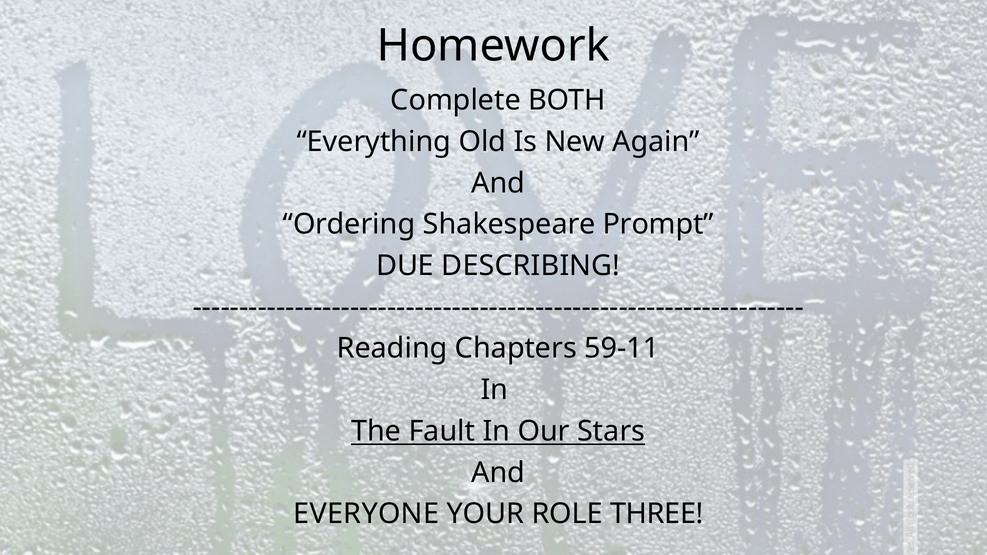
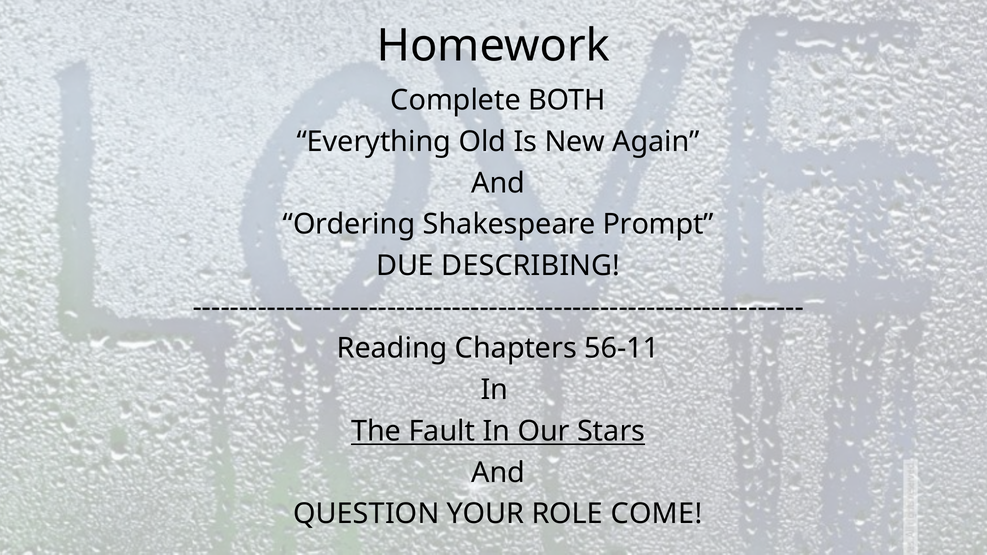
59-11: 59-11 -> 56-11 (622, 349)
EVERYONE: EVERYONE -> QUESTION (366, 514)
THREE: THREE -> COME (657, 514)
